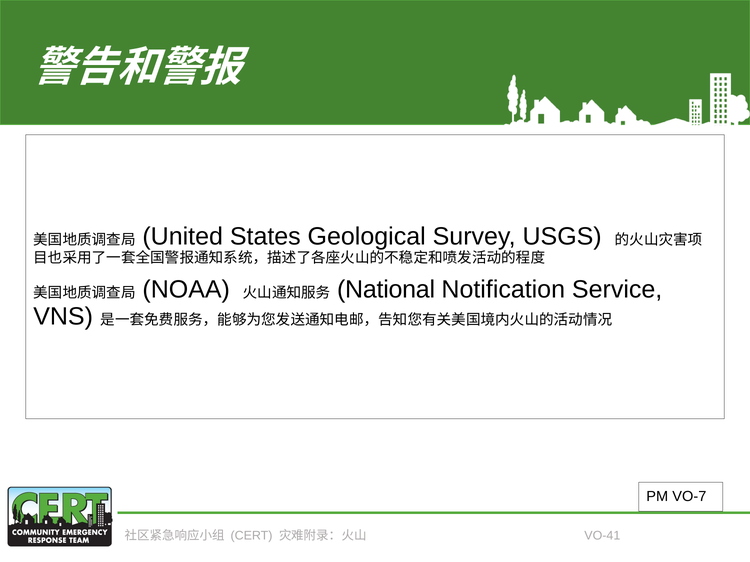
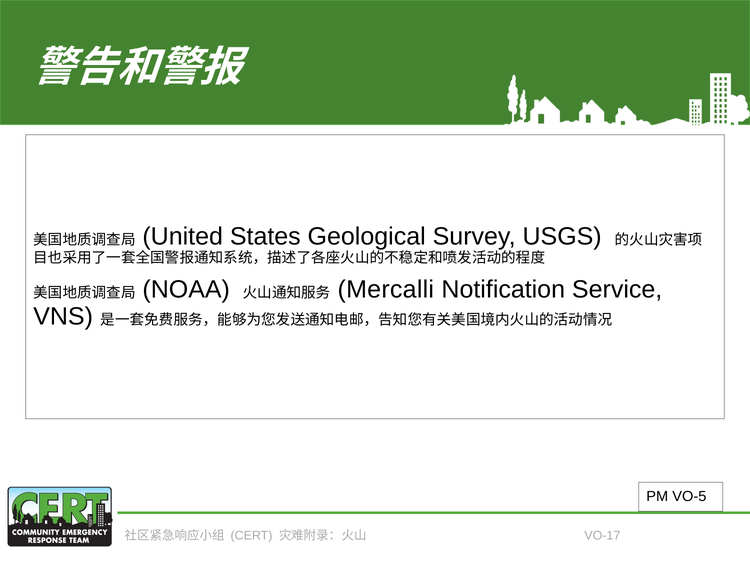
National: National -> Mercalli (386, 290)
VO-7: VO-7 -> VO-5 (689, 497)
VO-41: VO-41 -> VO-17 (602, 536)
